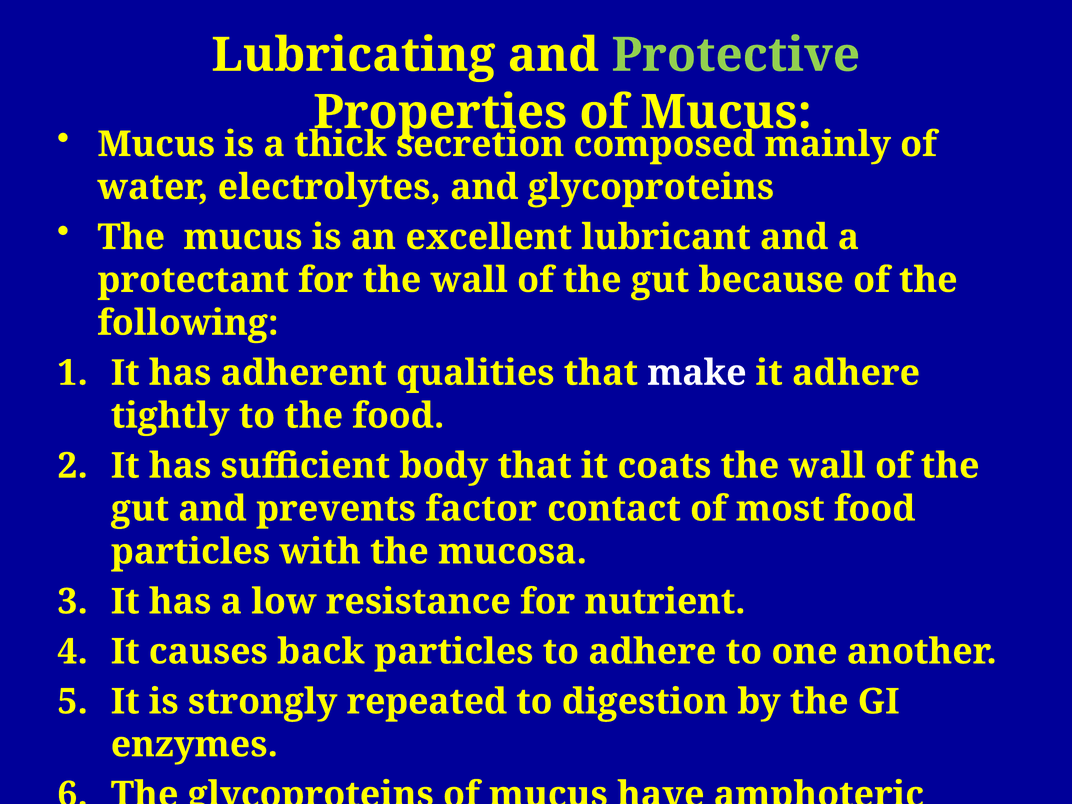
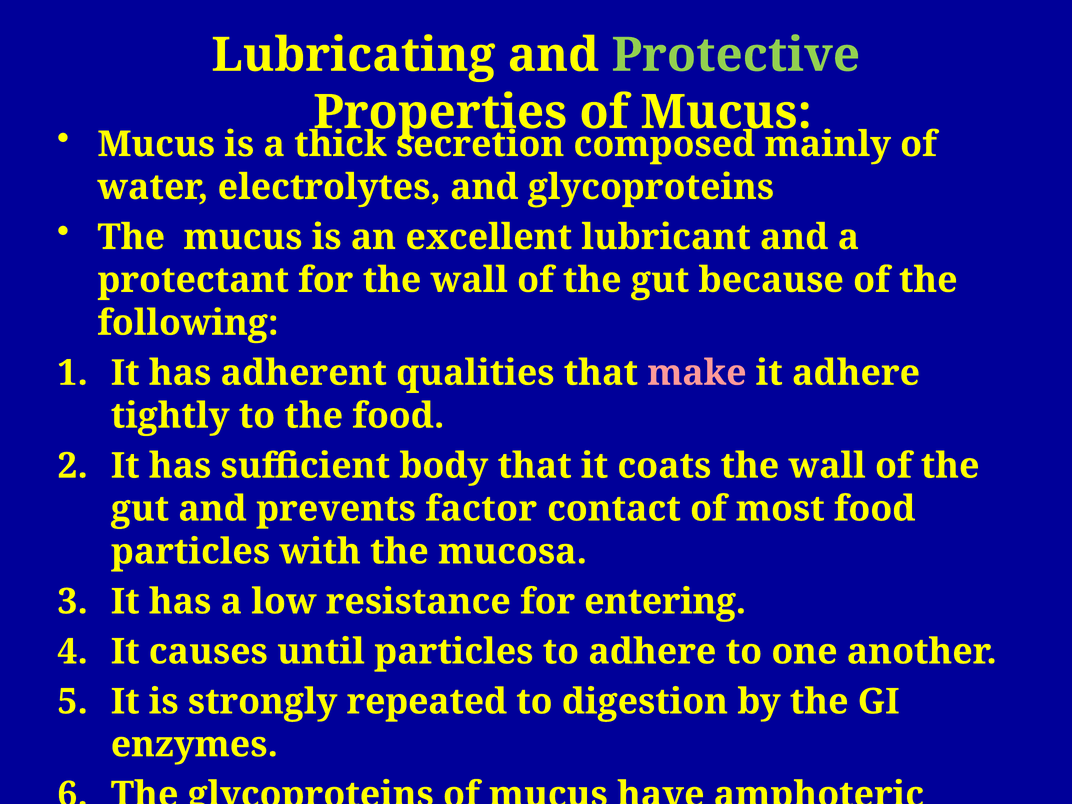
make colour: white -> pink (697, 373)
nutrient: nutrient -> entering (665, 602)
back: back -> until (321, 652)
